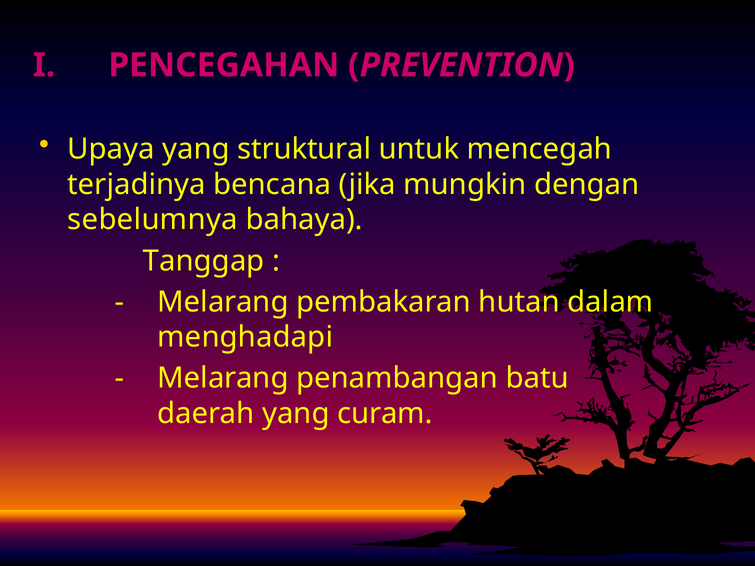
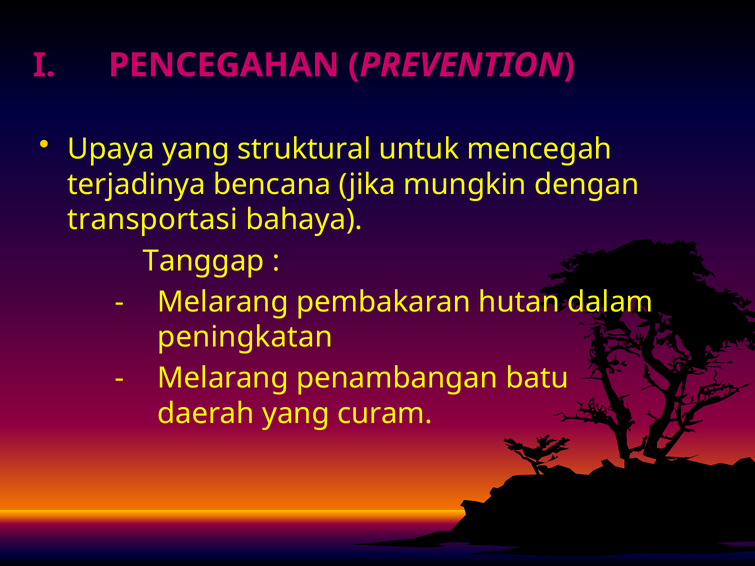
sebelumnya: sebelumnya -> transportasi (153, 220)
menghadapi: menghadapi -> peningkatan (245, 337)
